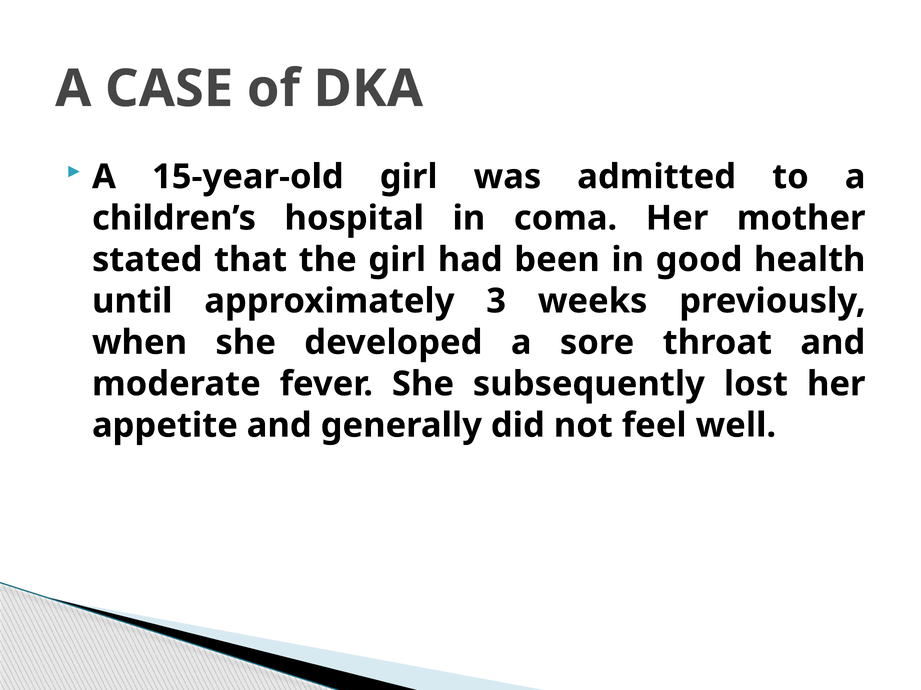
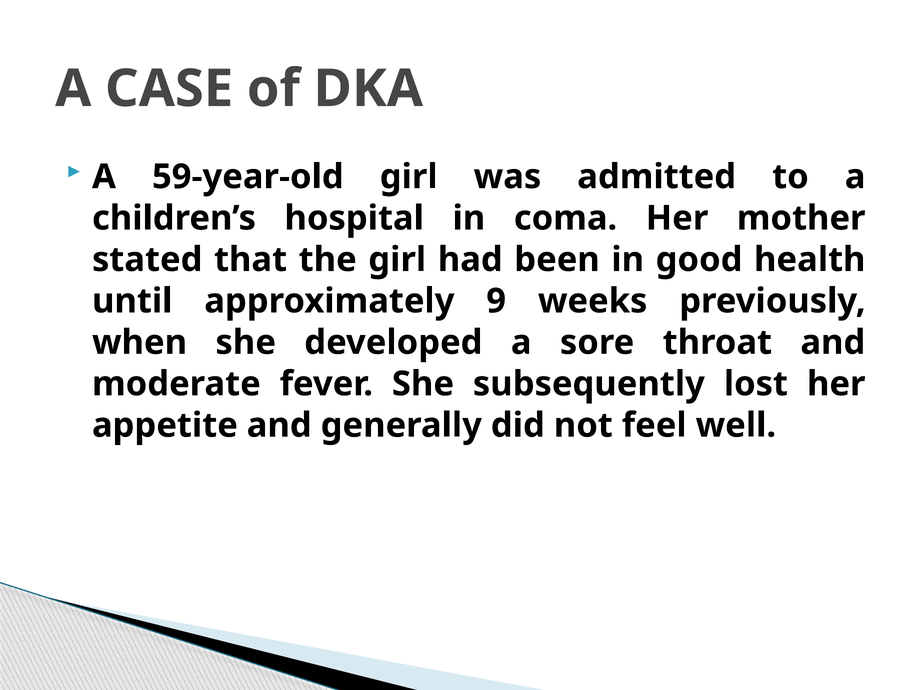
15-year-old: 15-year-old -> 59-year-old (248, 177)
3: 3 -> 9 (496, 301)
